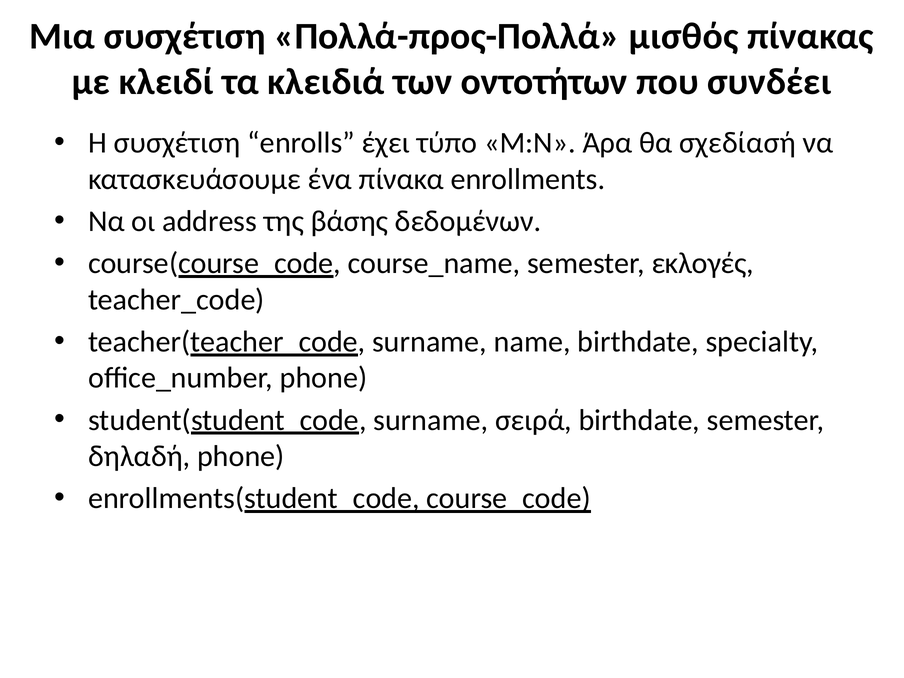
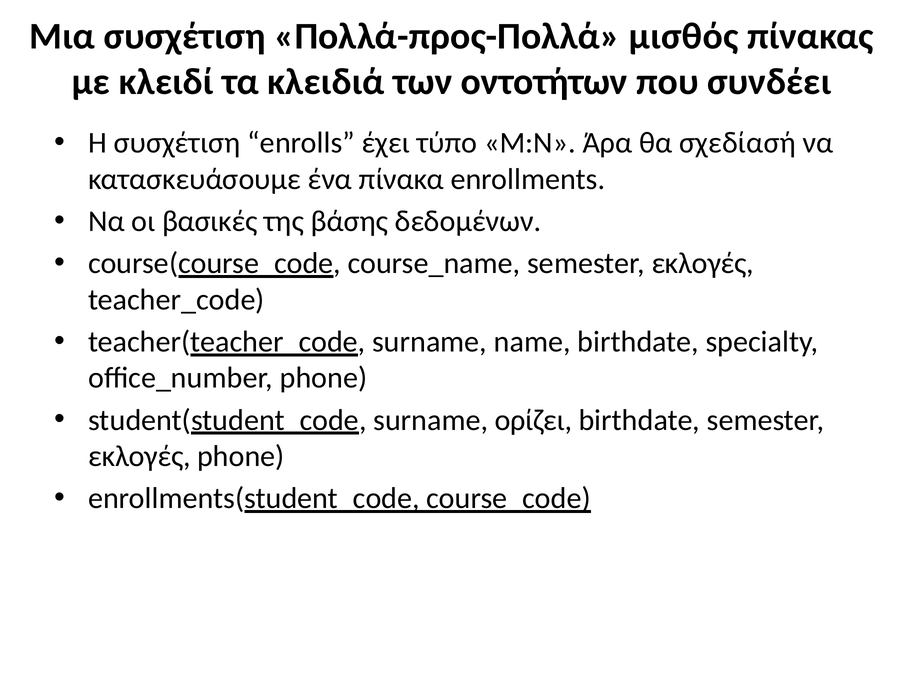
address: address -> βασικές (210, 221)
σειρά: σειρά -> ορίζει (534, 420)
δηλαδή: δηλαδή -> εκλογές (139, 456)
